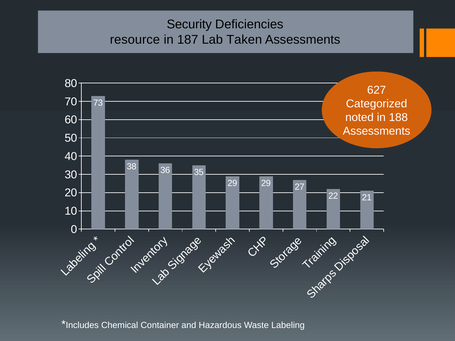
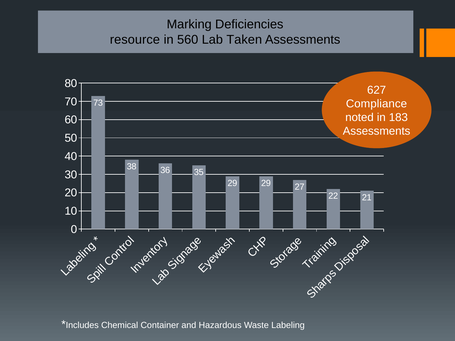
Security: Security -> Marking (189, 24)
187: 187 -> 560 (188, 40)
Categorized: Categorized -> Compliance (377, 104)
188: 188 -> 183 (398, 118)
